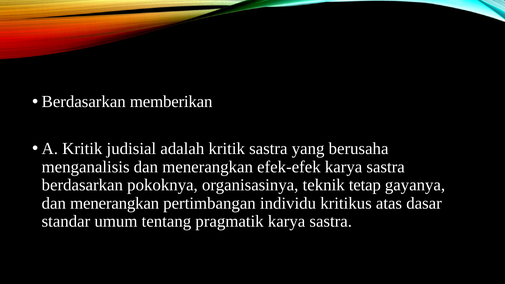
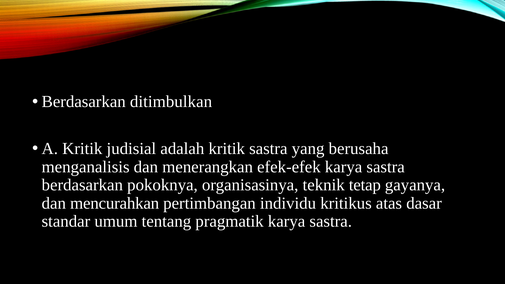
memberikan: memberikan -> ditimbulkan (171, 102)
menerangkan: menerangkan -> mencurahkan (115, 203)
